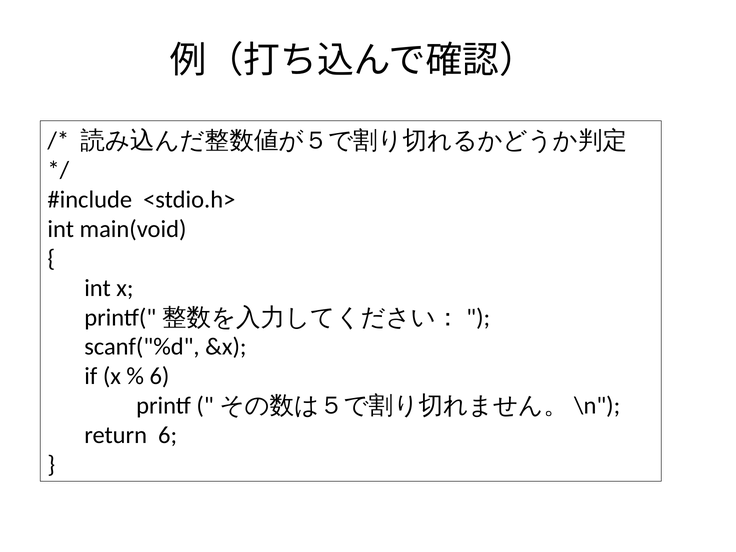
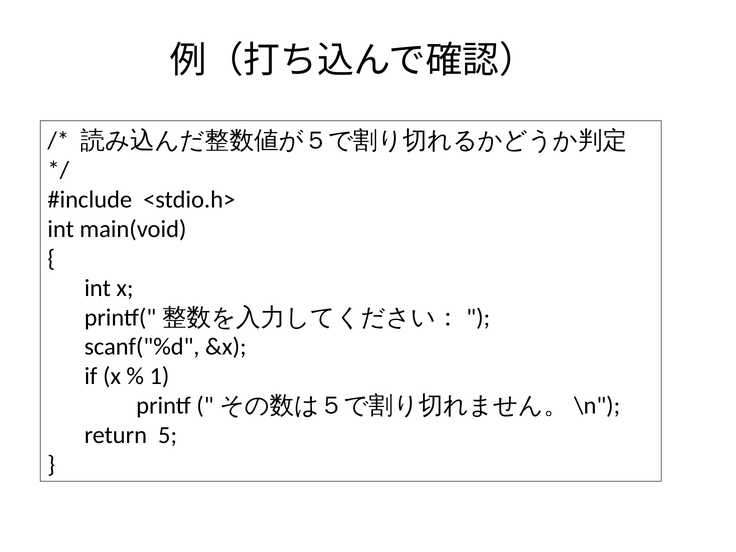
6: 6 -> 1 (159, 376)
return 6: 6 -> 5 (168, 435)
